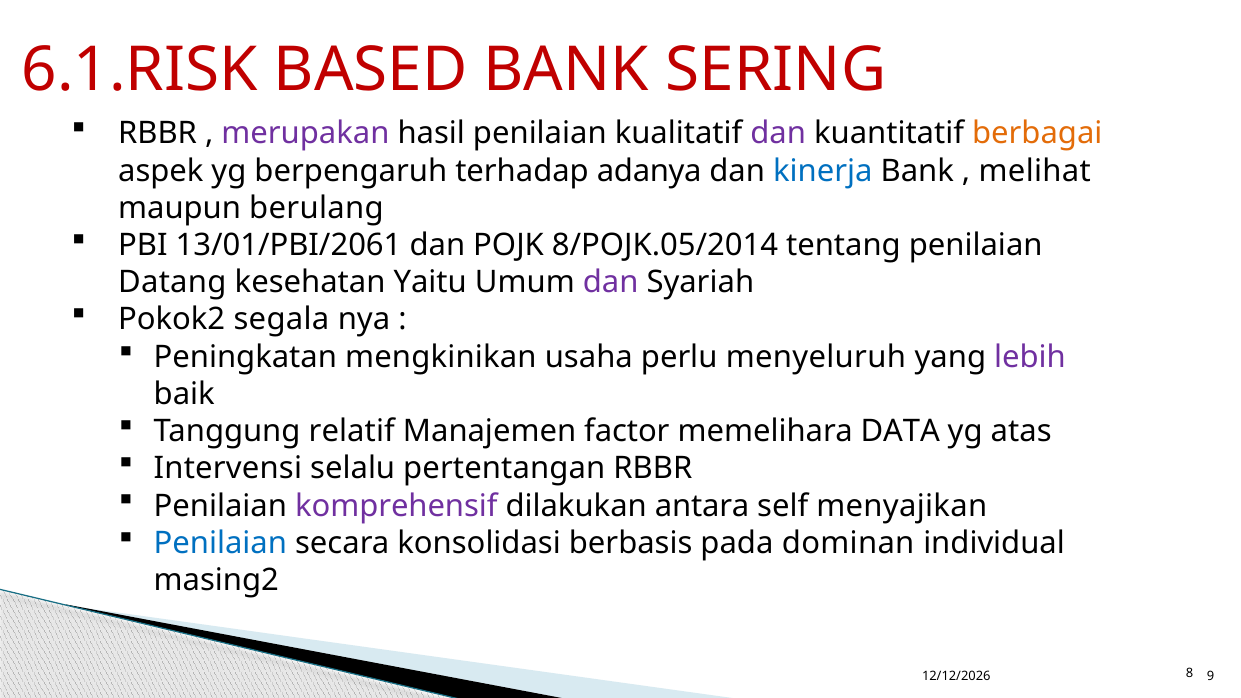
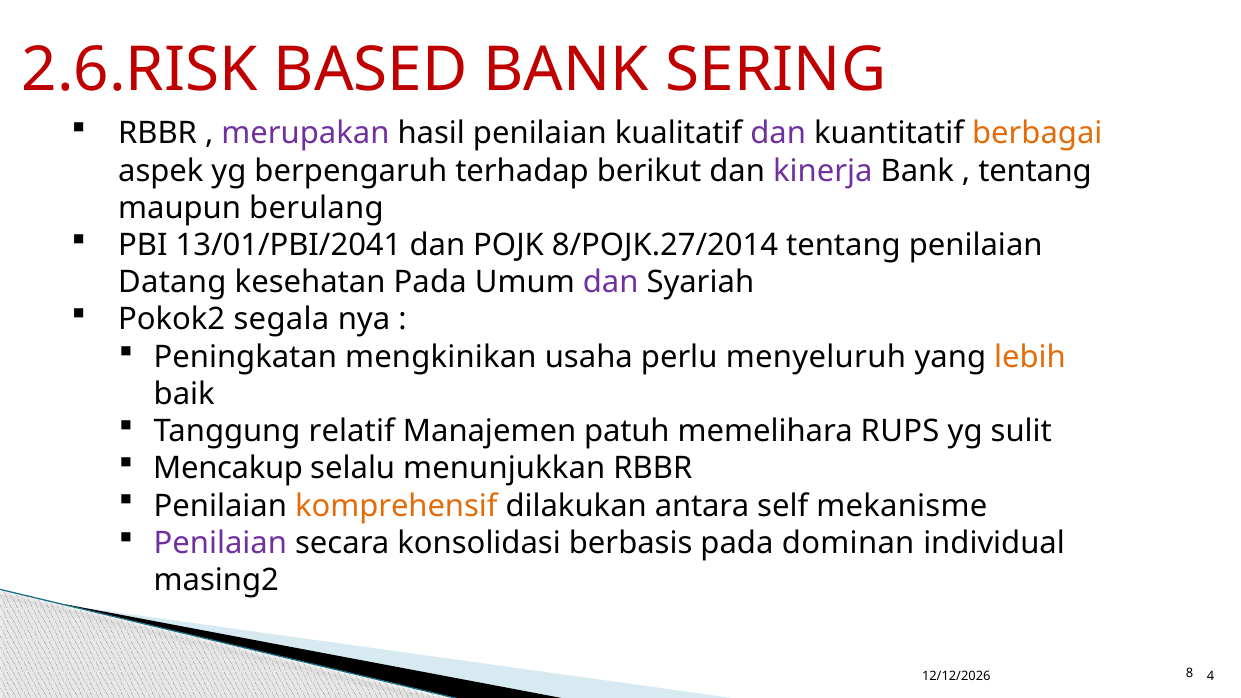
6.1.RISK: 6.1.RISK -> 2.6.RISK (140, 70)
adanya: adanya -> berikut (649, 171)
kinerja colour: blue -> purple (823, 171)
melihat: melihat -> tentang (1035, 171)
13/01/PBI/2061: 13/01/PBI/2061 -> 13/01/PBI/2041 (289, 245)
8/POJK.05/2014: 8/POJK.05/2014 -> 8/POJK.27/2014 (665, 245)
kesehatan Yaitu: Yaitu -> Pada (430, 282)
lebih colour: purple -> orange (1030, 357)
factor: factor -> patuh (627, 431)
DATA: DATA -> RUPS (900, 431)
atas: atas -> sulit (1021, 431)
Intervensi: Intervensi -> Mencakup (228, 469)
pertentangan: pertentangan -> menunjukkan (504, 469)
komprehensif colour: purple -> orange (396, 506)
menyajikan: menyajikan -> mekanisme (902, 506)
Penilaian colour: blue -> purple (220, 543)
9: 9 -> 4 (1210, 676)
